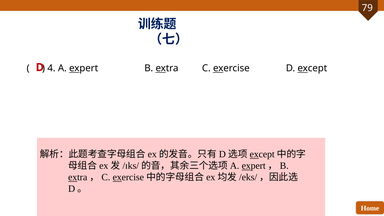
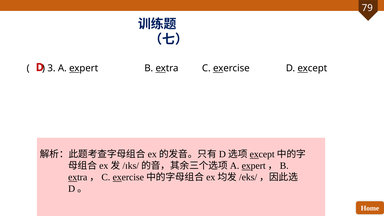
4: 4 -> 3 (51, 68)
